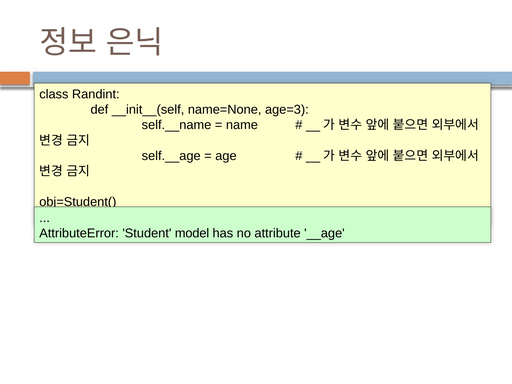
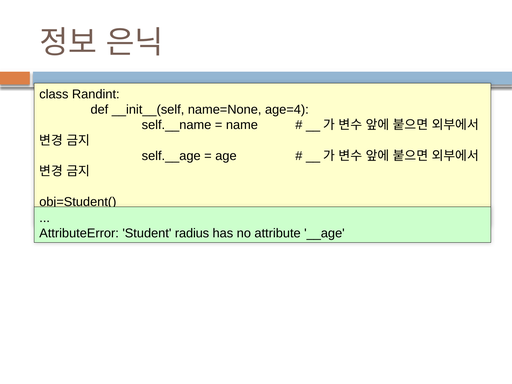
age=3: age=3 -> age=4 (287, 110)
model: model -> radius (192, 233)
